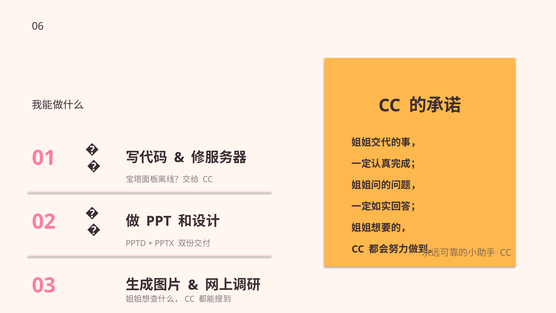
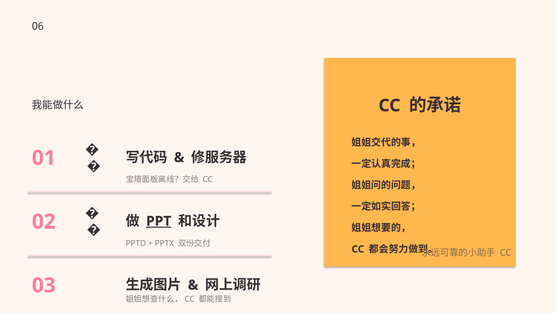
PPT underline: none -> present (159, 221)
